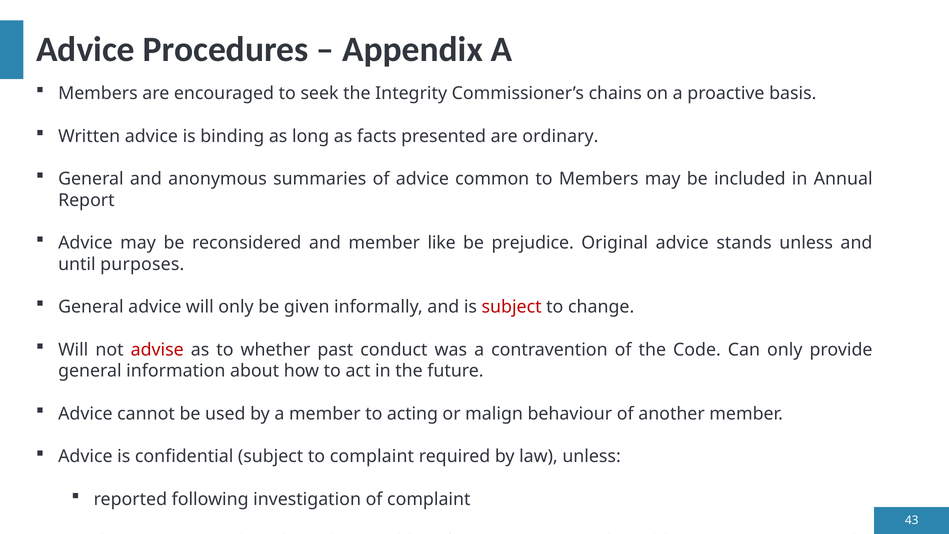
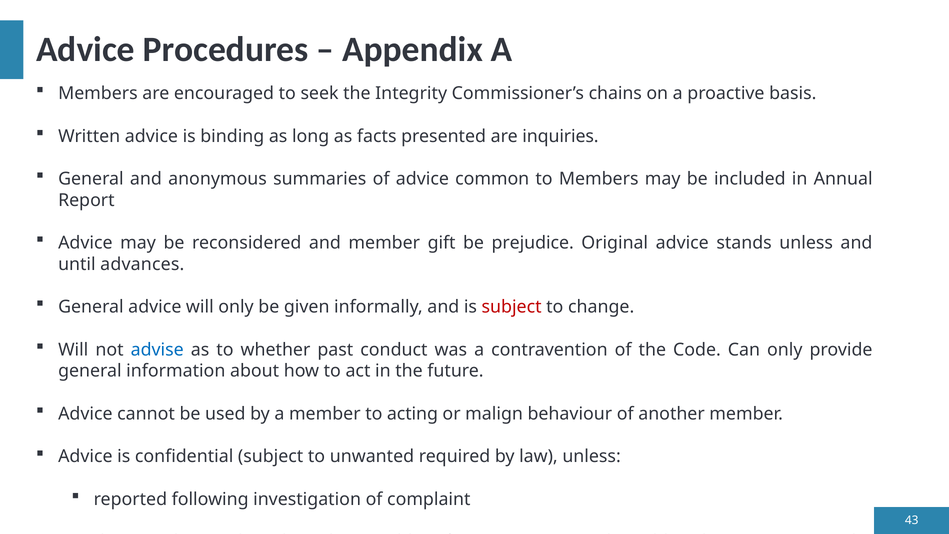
ordinary: ordinary -> inquiries (560, 136)
like: like -> gift (442, 243)
purposes: purposes -> advances (142, 264)
advise colour: red -> blue (157, 350)
to complaint: complaint -> unwanted (372, 456)
